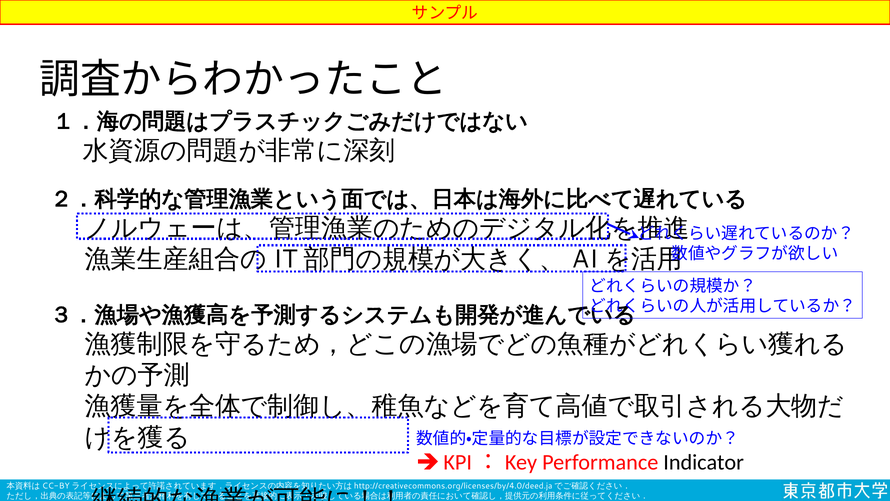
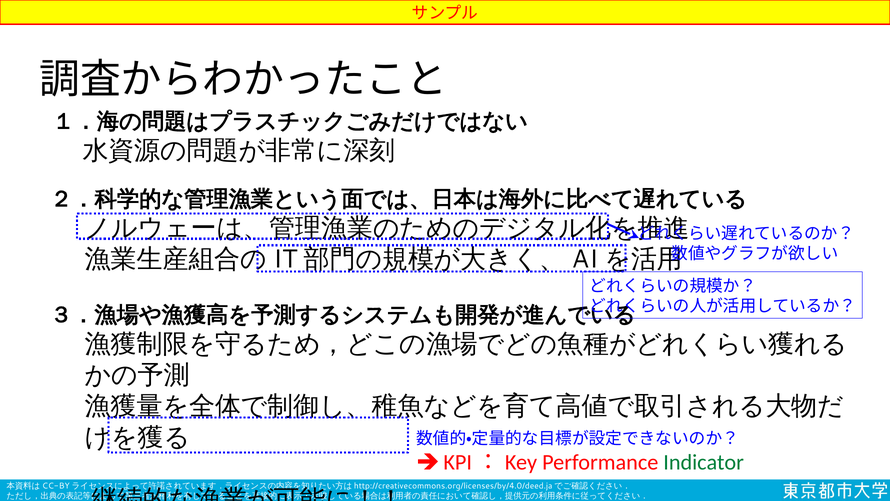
Indicator colour: black -> green (704, 462)
